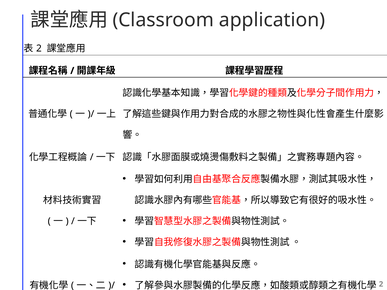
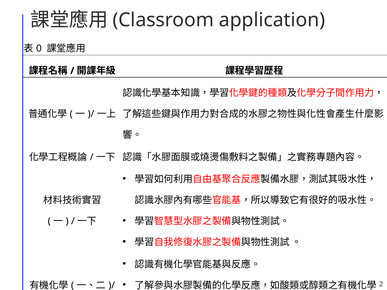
2: 2 -> 0 (39, 49)
